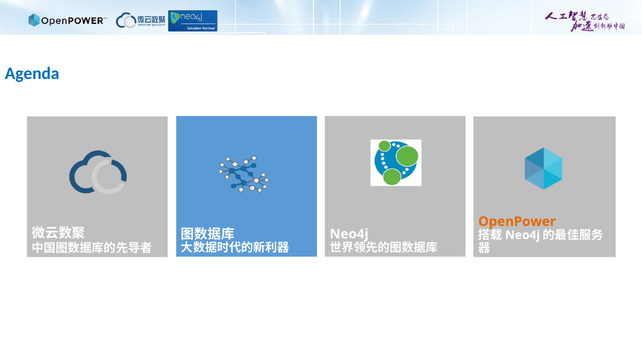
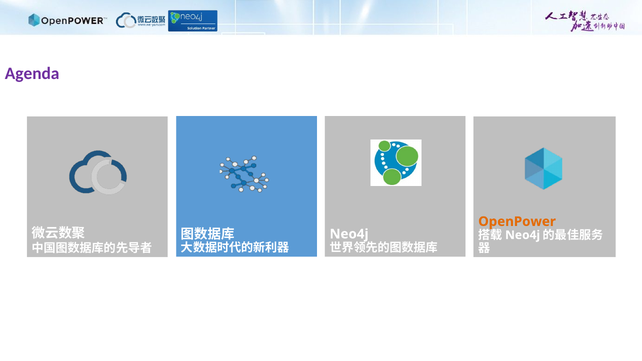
Agenda colour: blue -> purple (32, 74)
